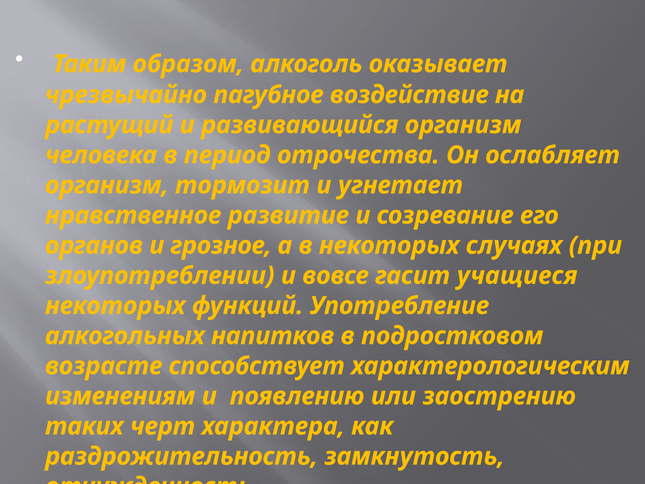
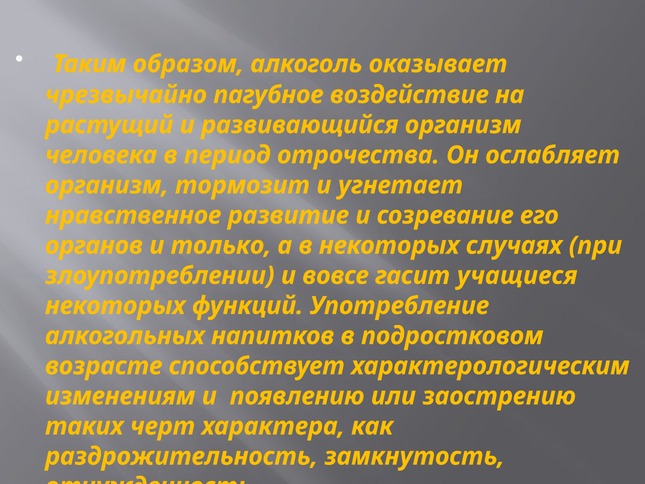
грозное: грозное -> только (221, 245)
